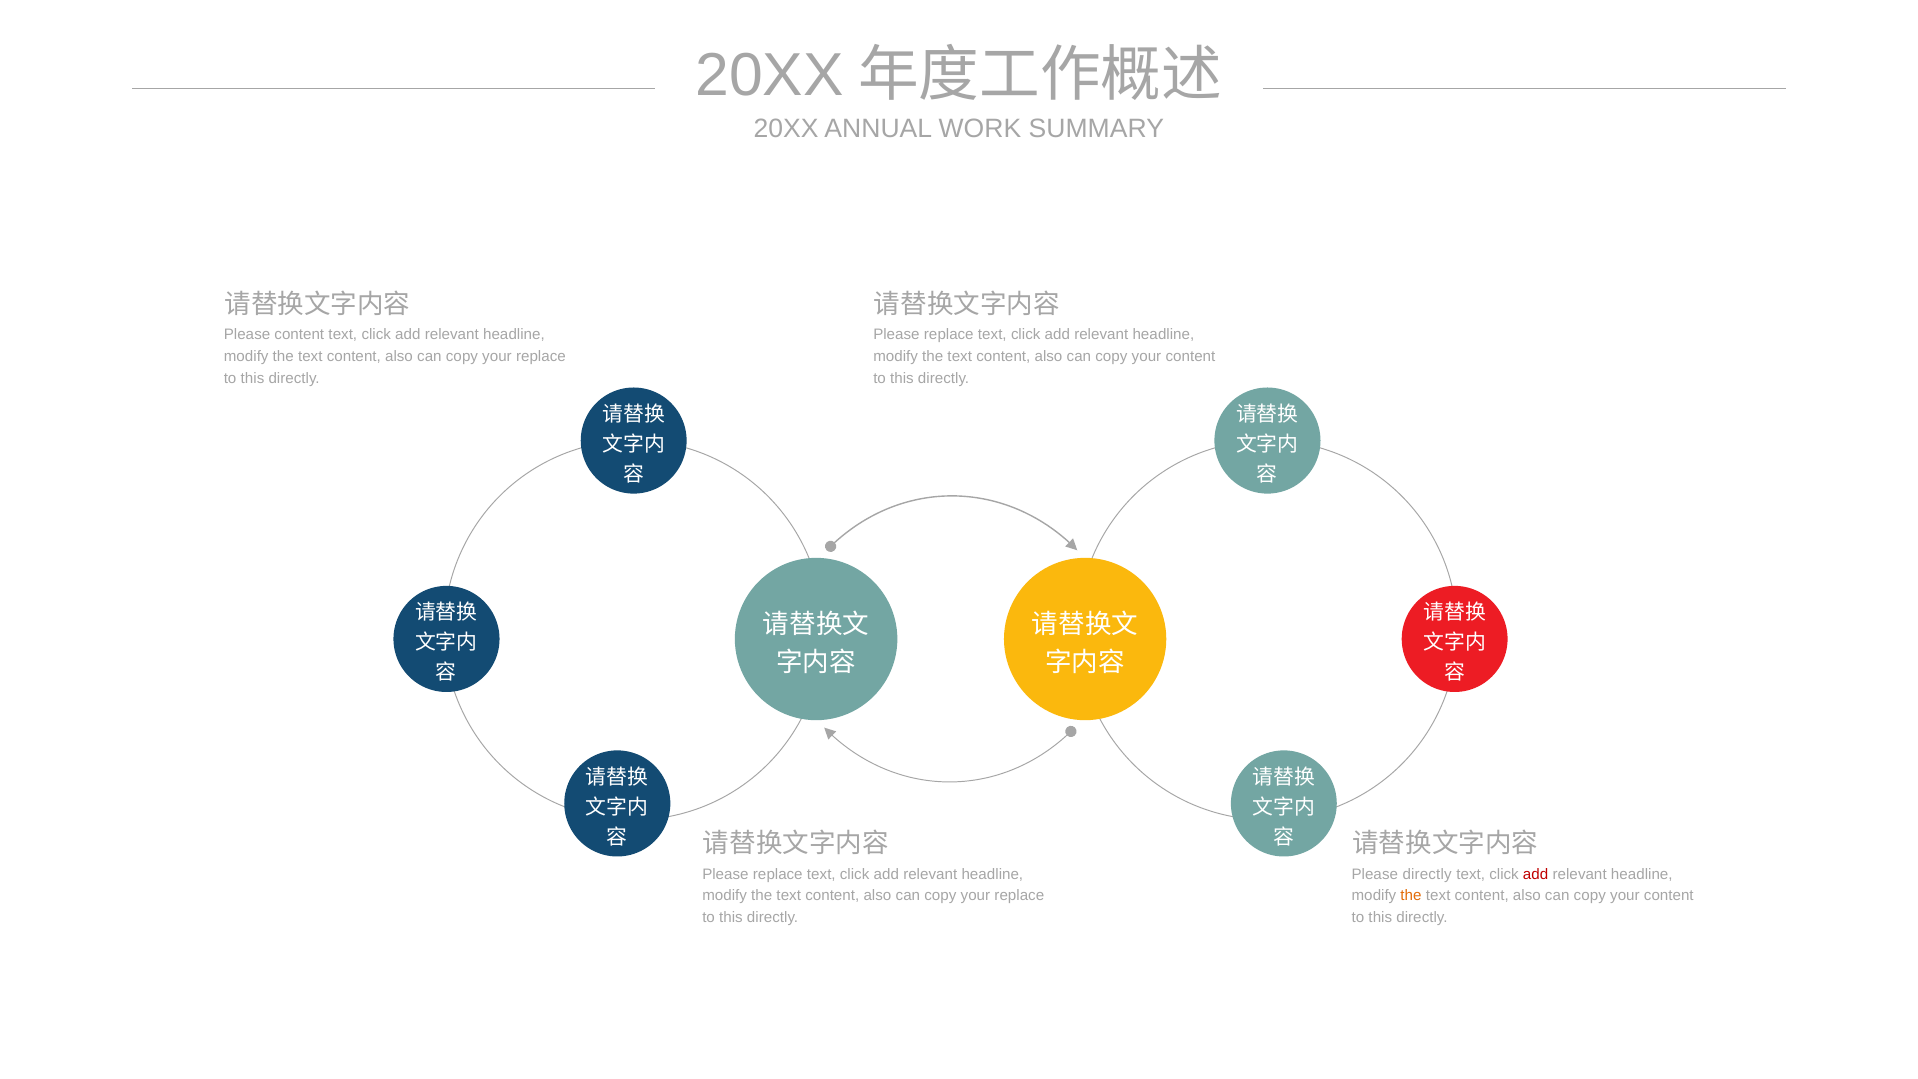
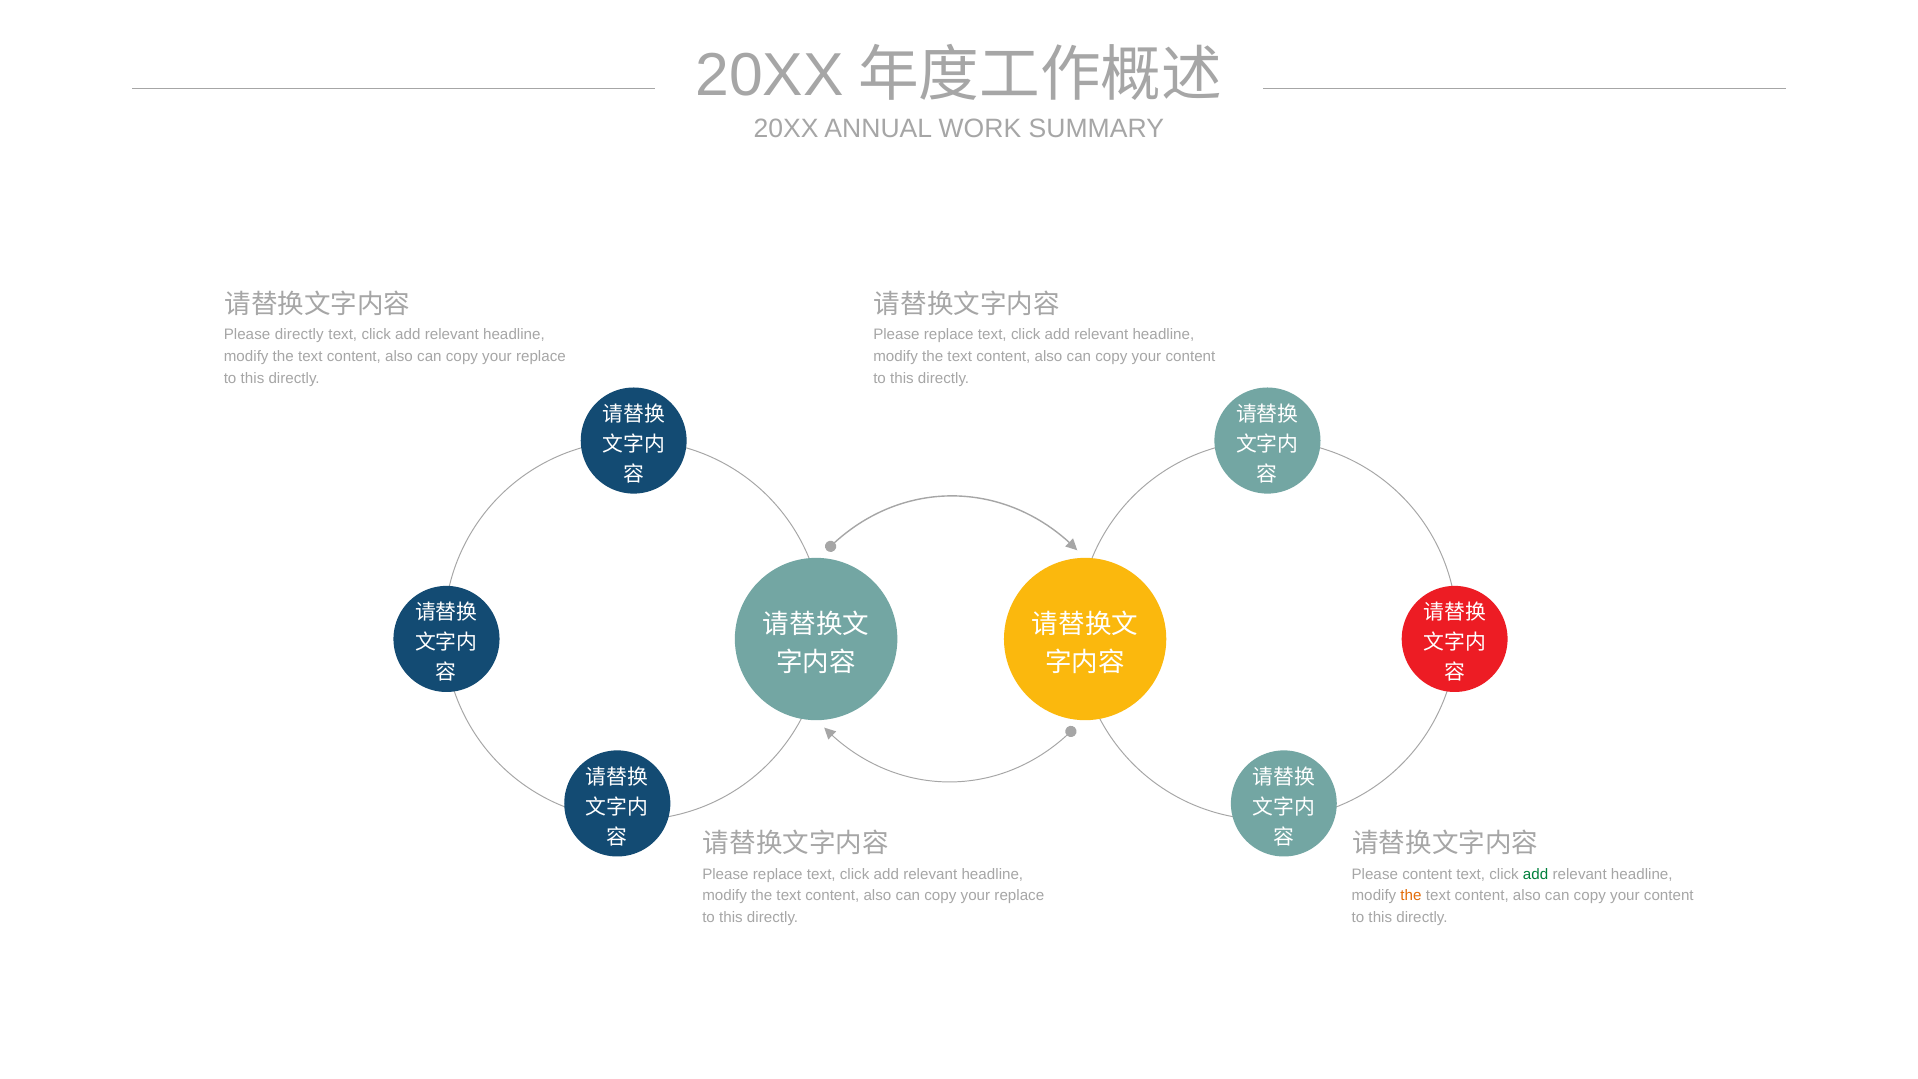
Please content: content -> directly (299, 335)
Please directly: directly -> content (1427, 874)
add colour: red -> green (1536, 874)
